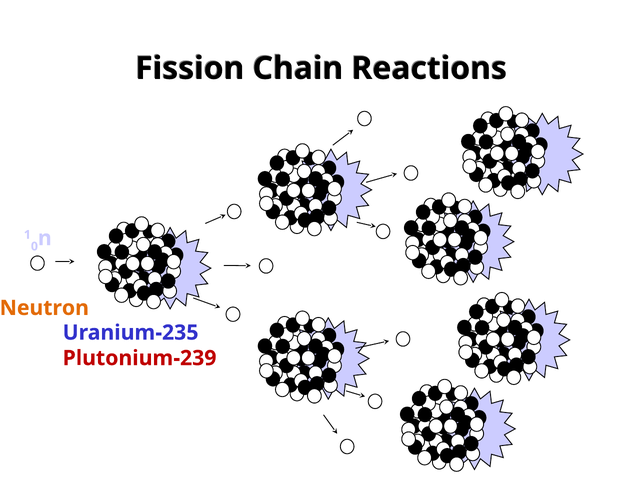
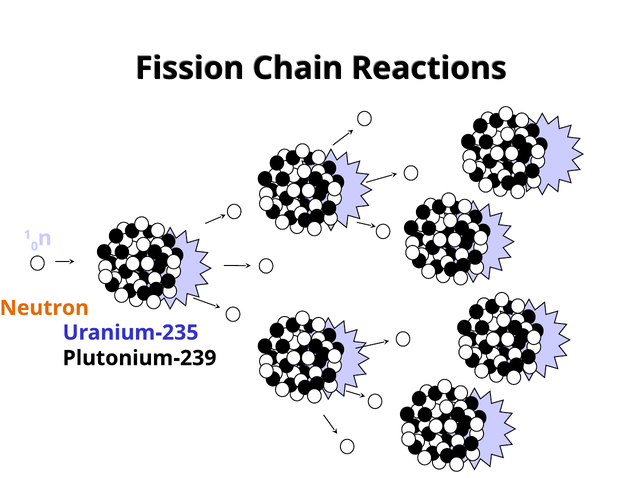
Plutonium-239 colour: red -> black (140, 359)
